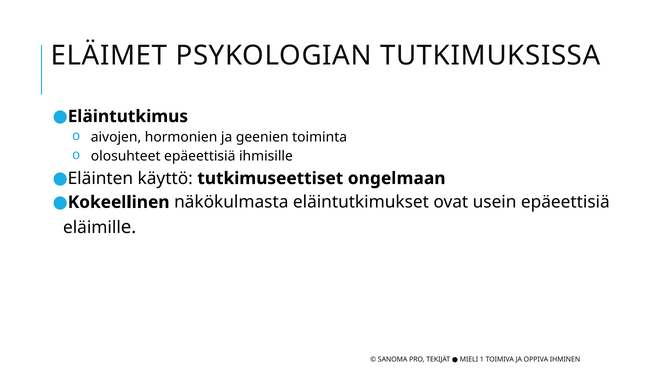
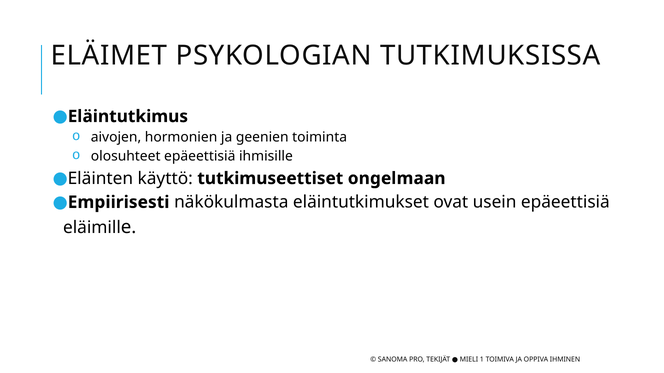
Kokeellinen: Kokeellinen -> Empiirisesti (119, 202)
